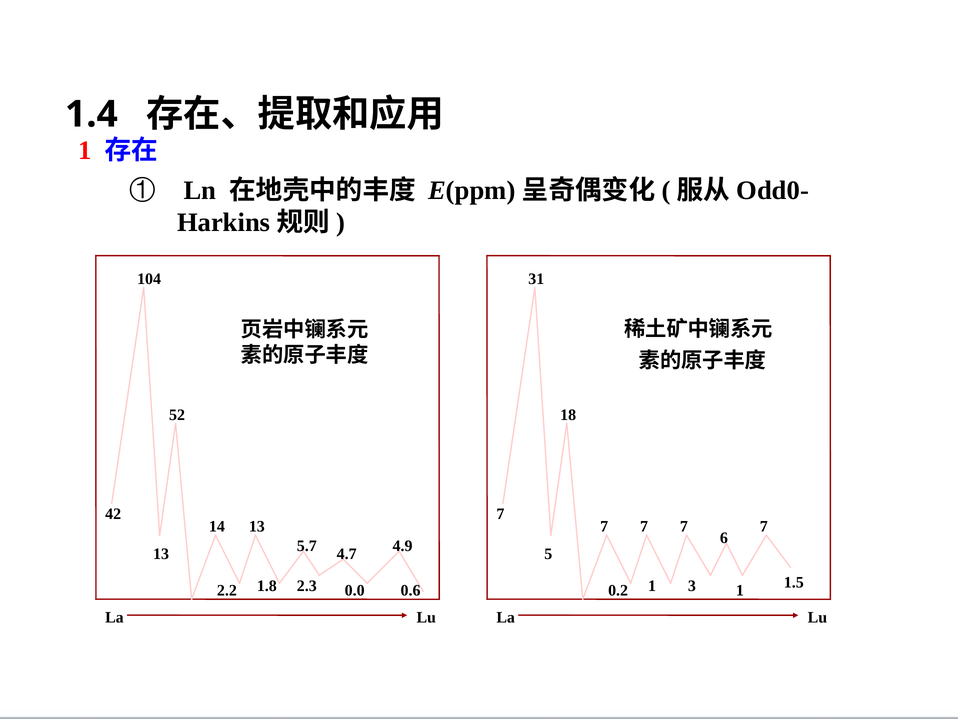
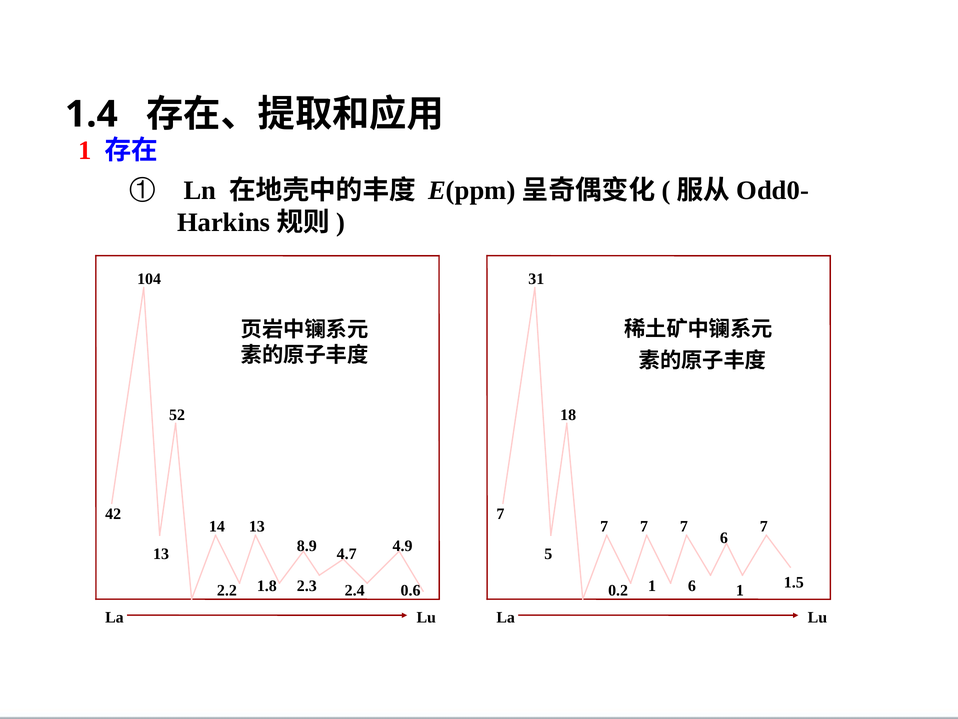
5.7: 5.7 -> 8.9 (307, 545)
0.0: 0.0 -> 2.4 (355, 590)
1 3: 3 -> 6 (692, 585)
